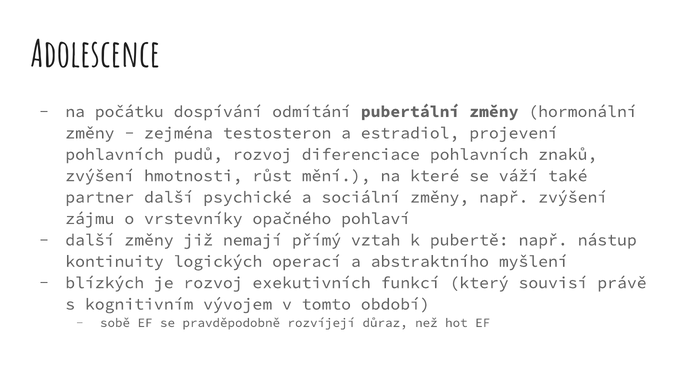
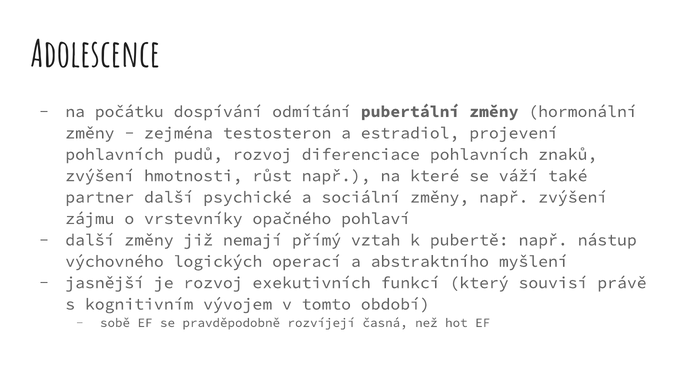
růst mění: mění -> např (336, 176)
kontinuity: kontinuity -> výchovného (115, 262)
blízkých: blízkých -> jasnější (105, 283)
důraz: důraz -> časná (385, 323)
